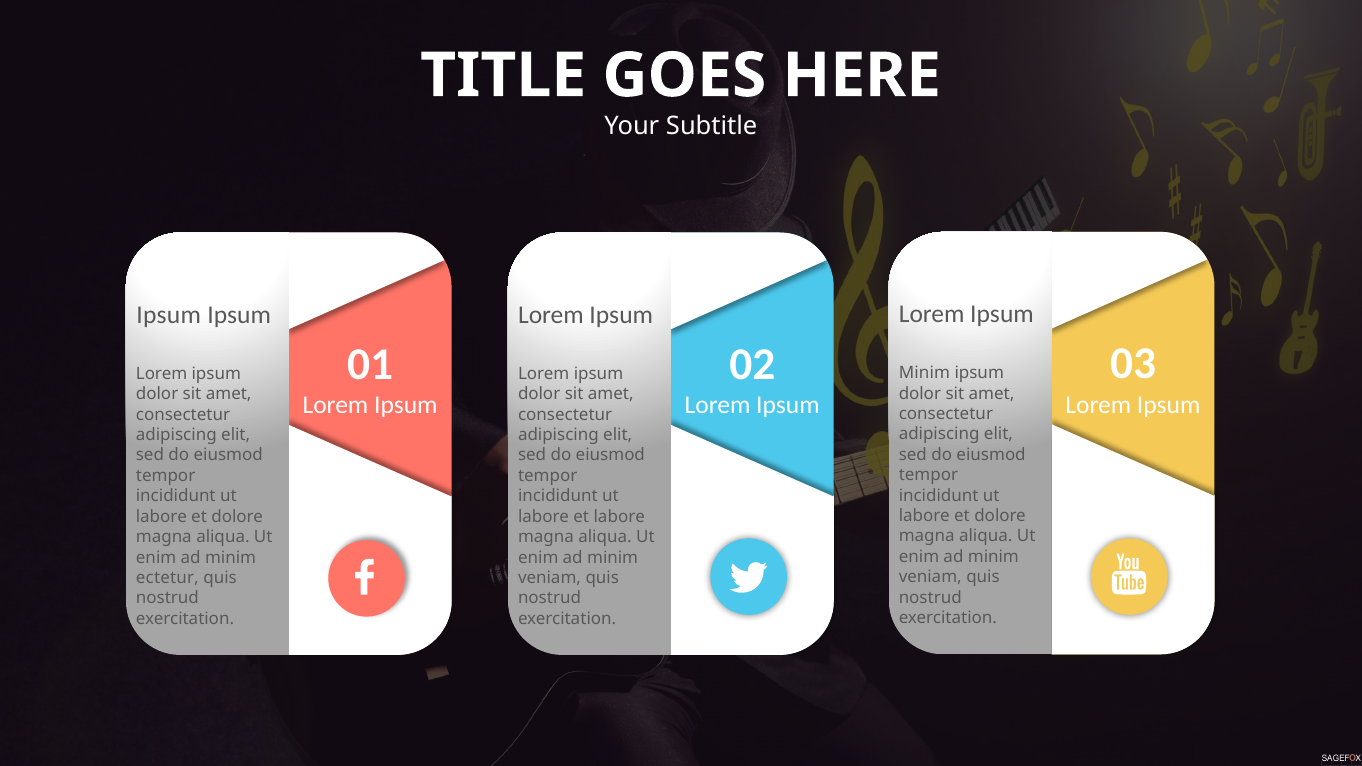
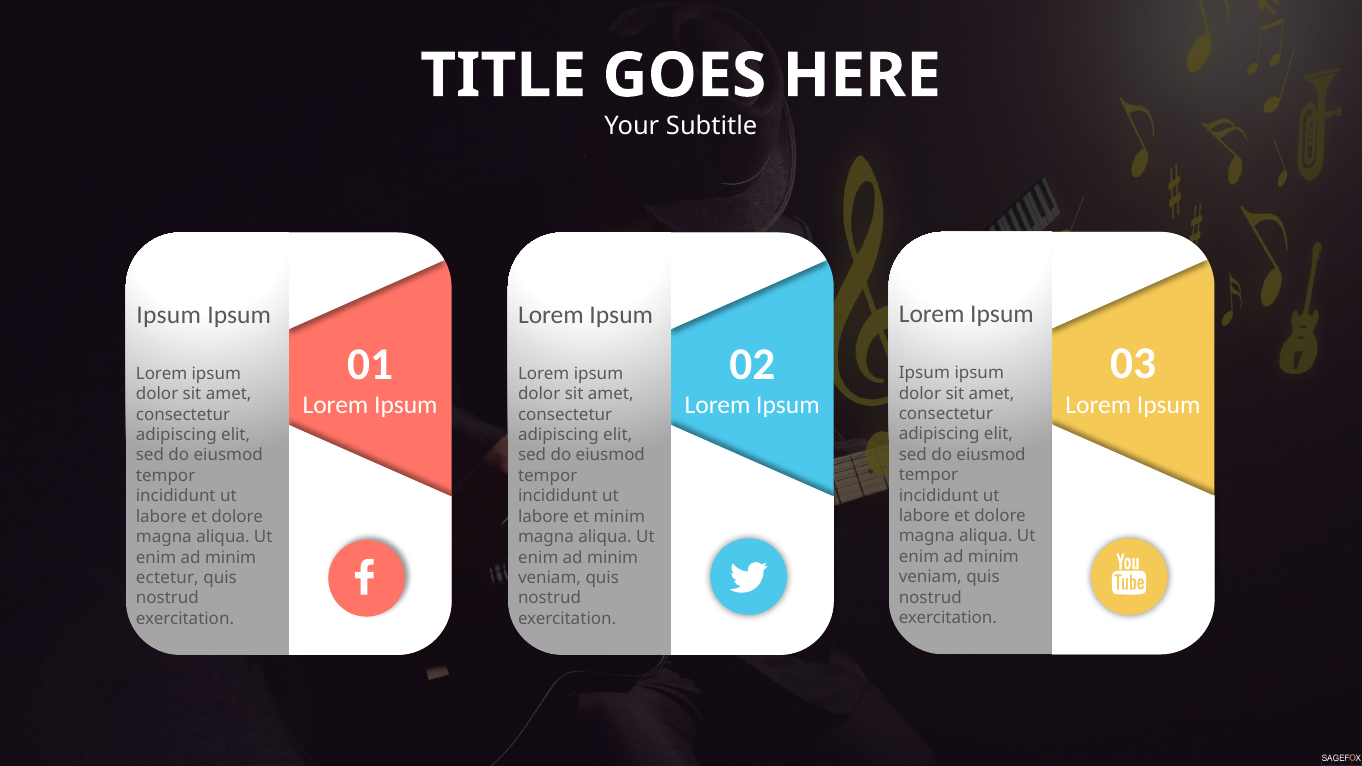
Minim: Minim -> Ipsum (924, 373)
et labore: labore -> minim (619, 517)
